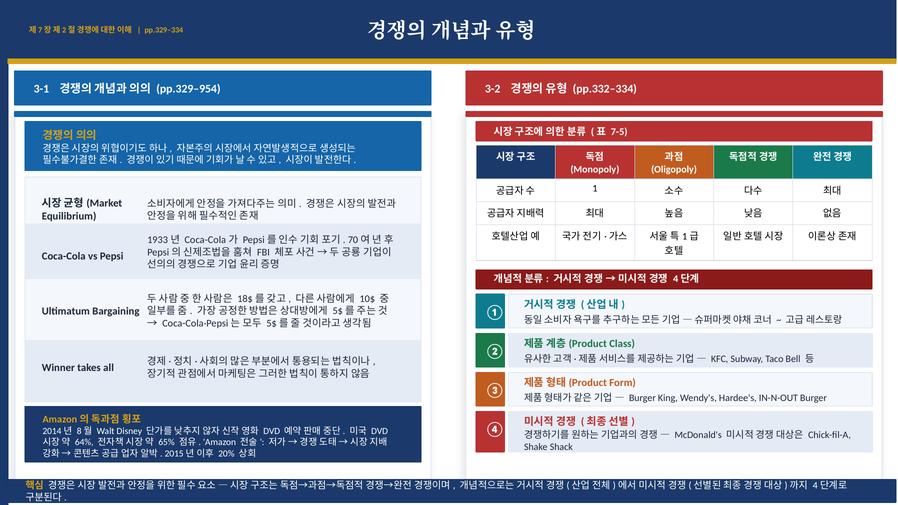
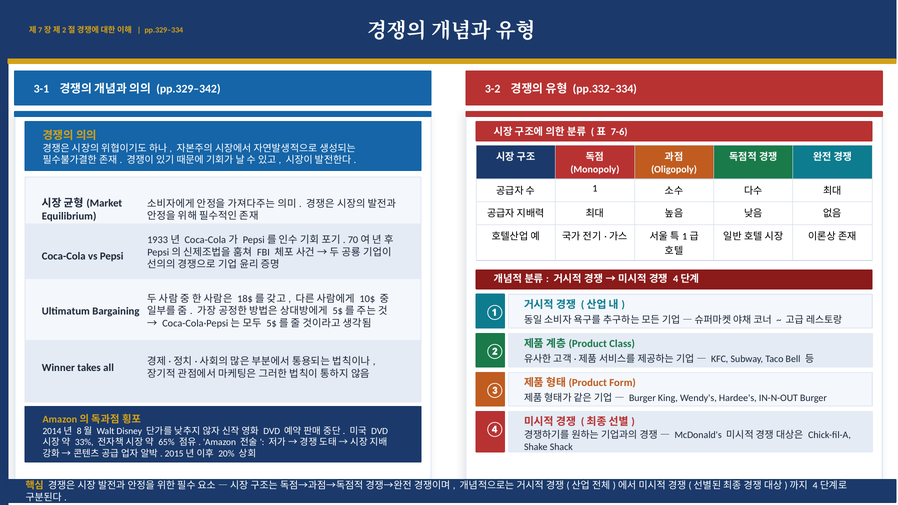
pp.329–954: pp.329–954 -> pp.329–342 (188, 89)
7-5: 7-5 -> 7-6 (619, 132)
64%: 64% -> 33% (84, 442)
